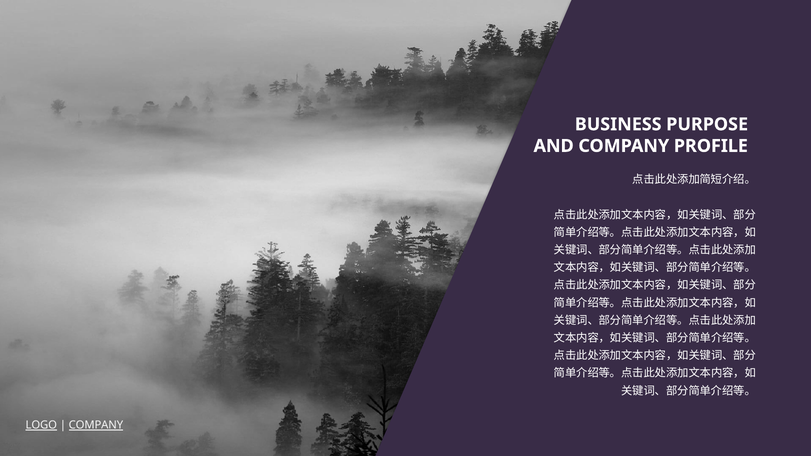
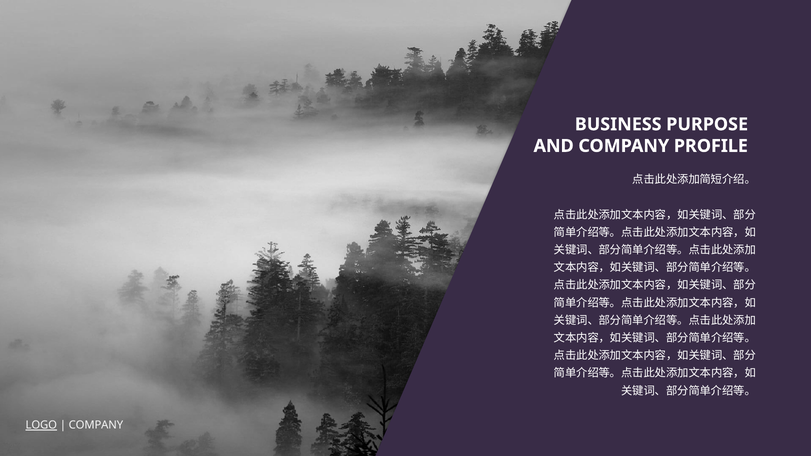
COMPANY underline: present -> none (96, 425)
